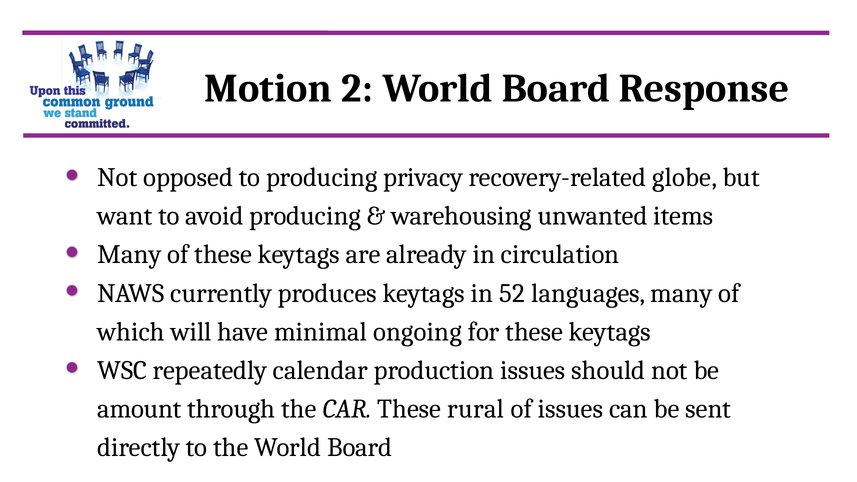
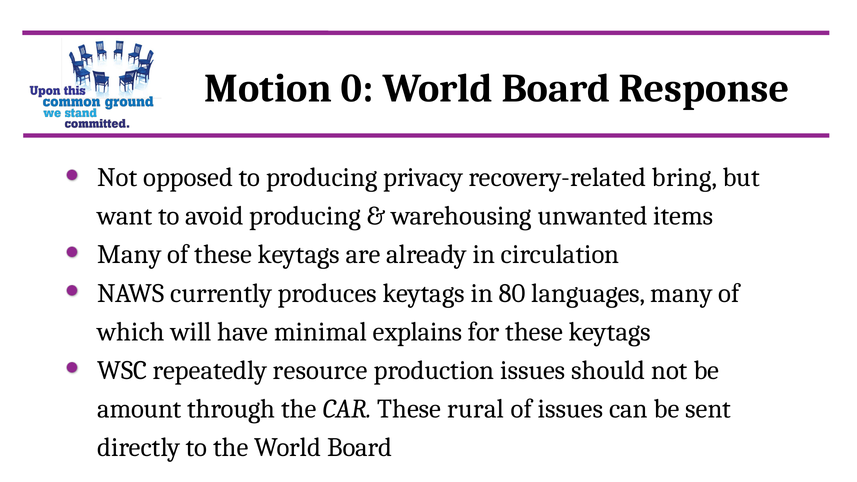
2: 2 -> 0 (357, 88)
globe: globe -> bring (685, 178)
52: 52 -> 80 (512, 293)
ongoing: ongoing -> explains (418, 332)
calendar: calendar -> resource (320, 370)
